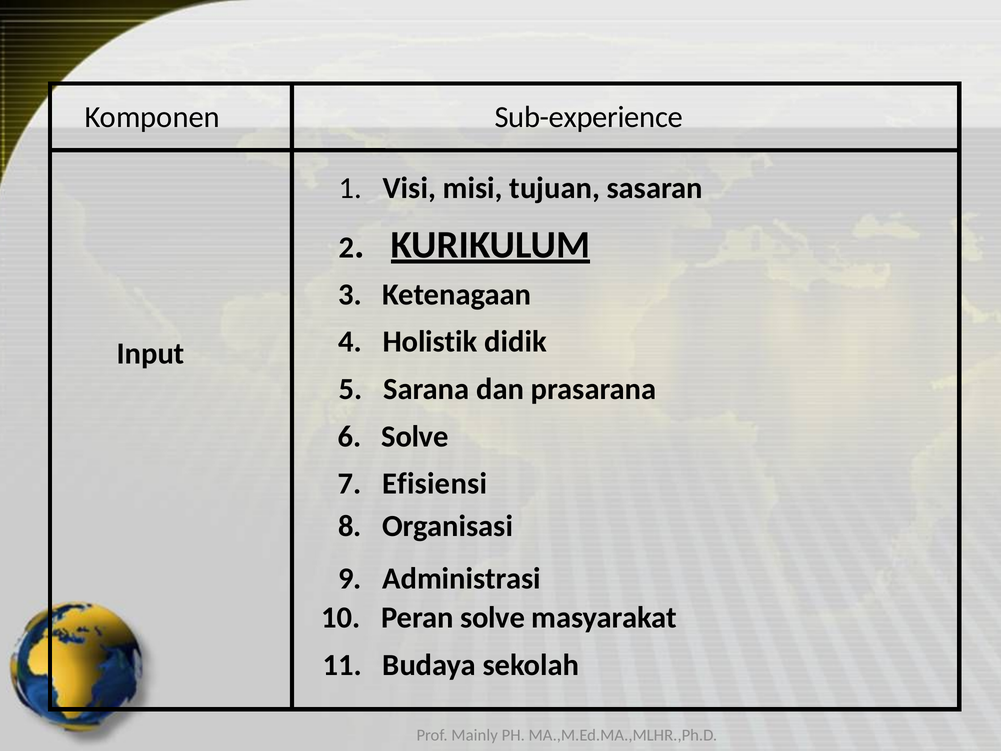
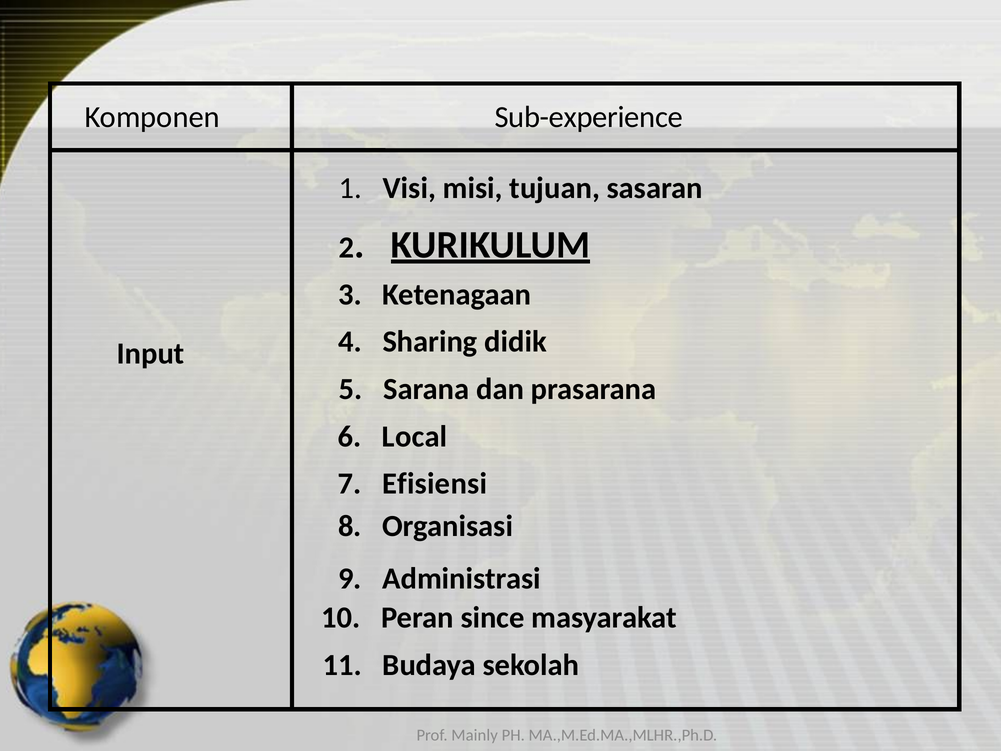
Holistik: Holistik -> Sharing (430, 342)
6 Solve: Solve -> Local (415, 436)
Peran solve: solve -> since (493, 618)
